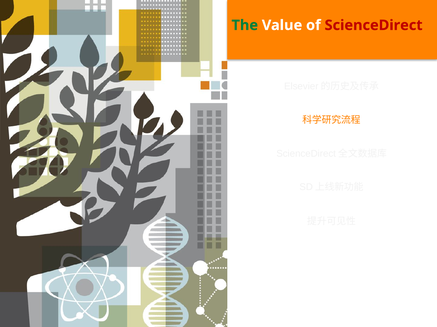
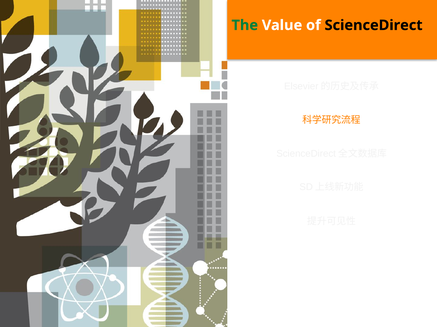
ScienceDirect colour: red -> black (374, 25)
